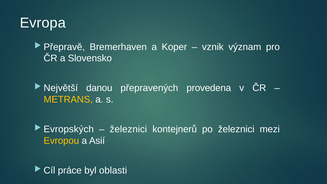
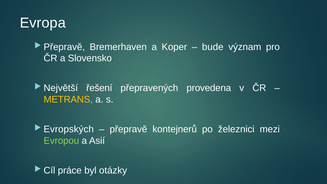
vznik: vznik -> bude (213, 47)
danou: danou -> řešení (99, 88)
železnici: železnici -> přepravě (128, 129)
Evropou colour: yellow -> light green (61, 141)
oblasti: oblasti -> otázky (113, 170)
